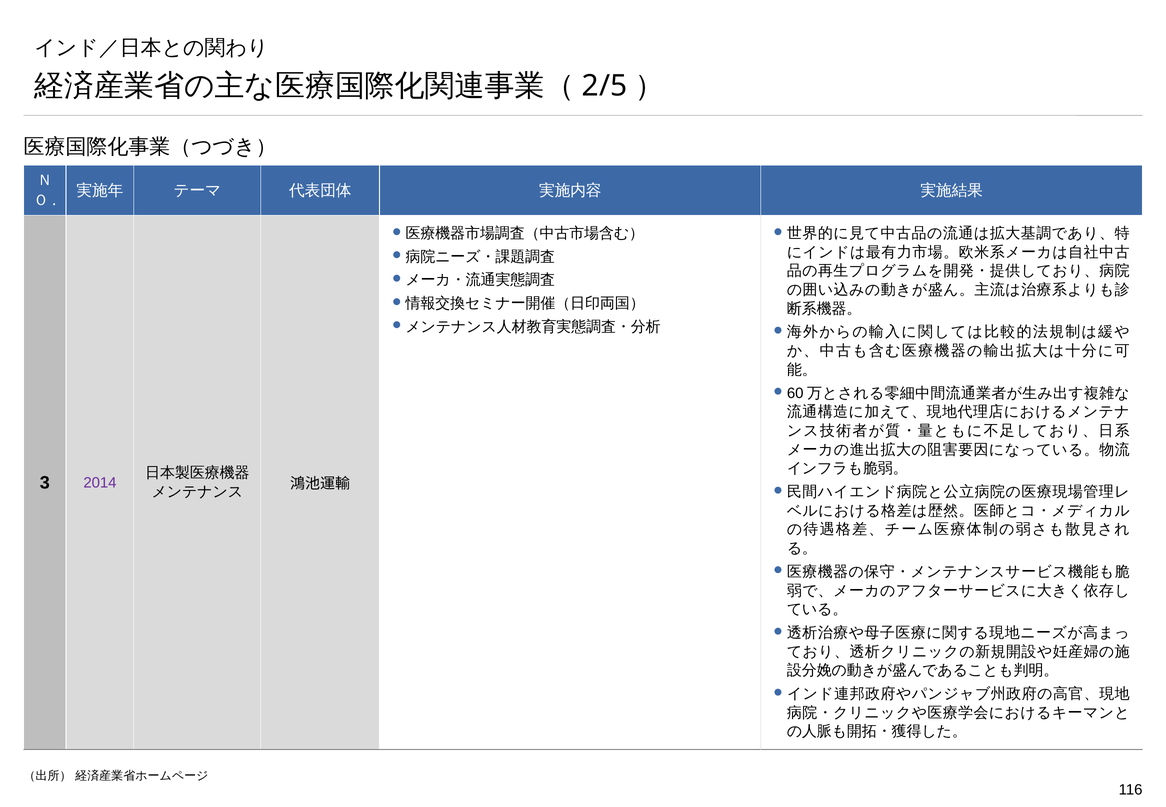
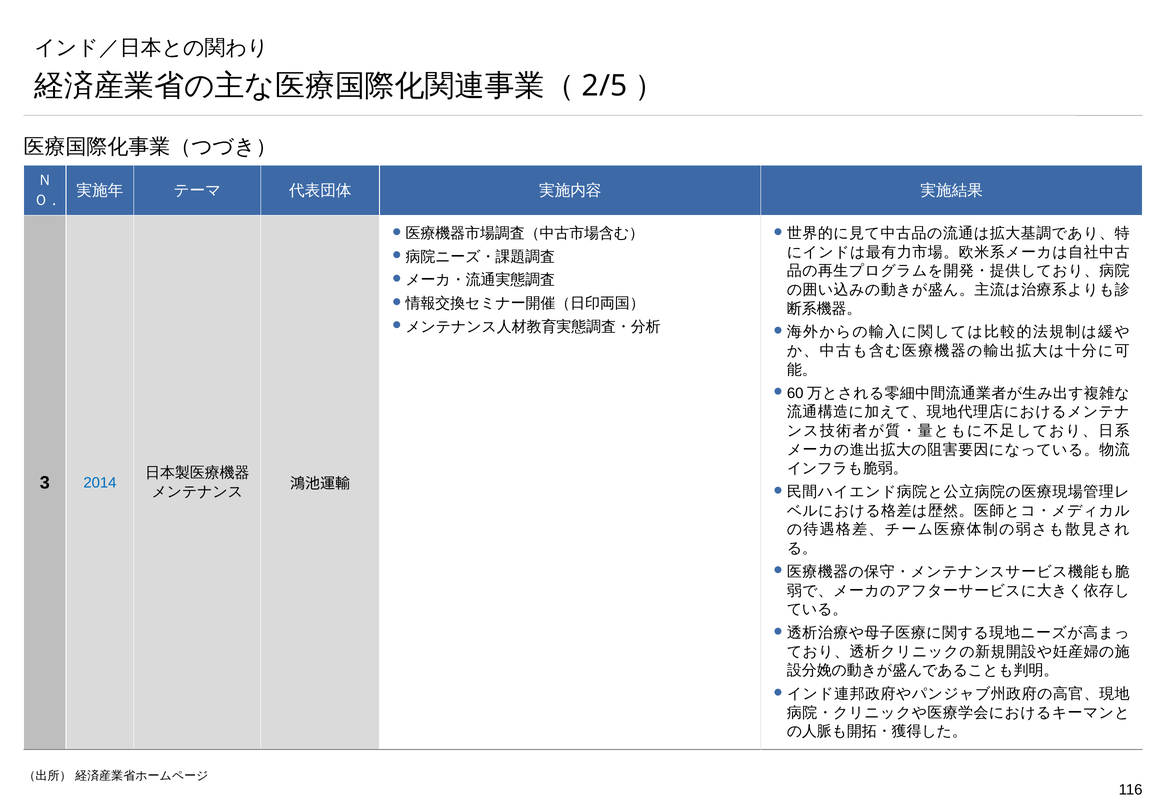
2014 colour: purple -> blue (100, 483)
